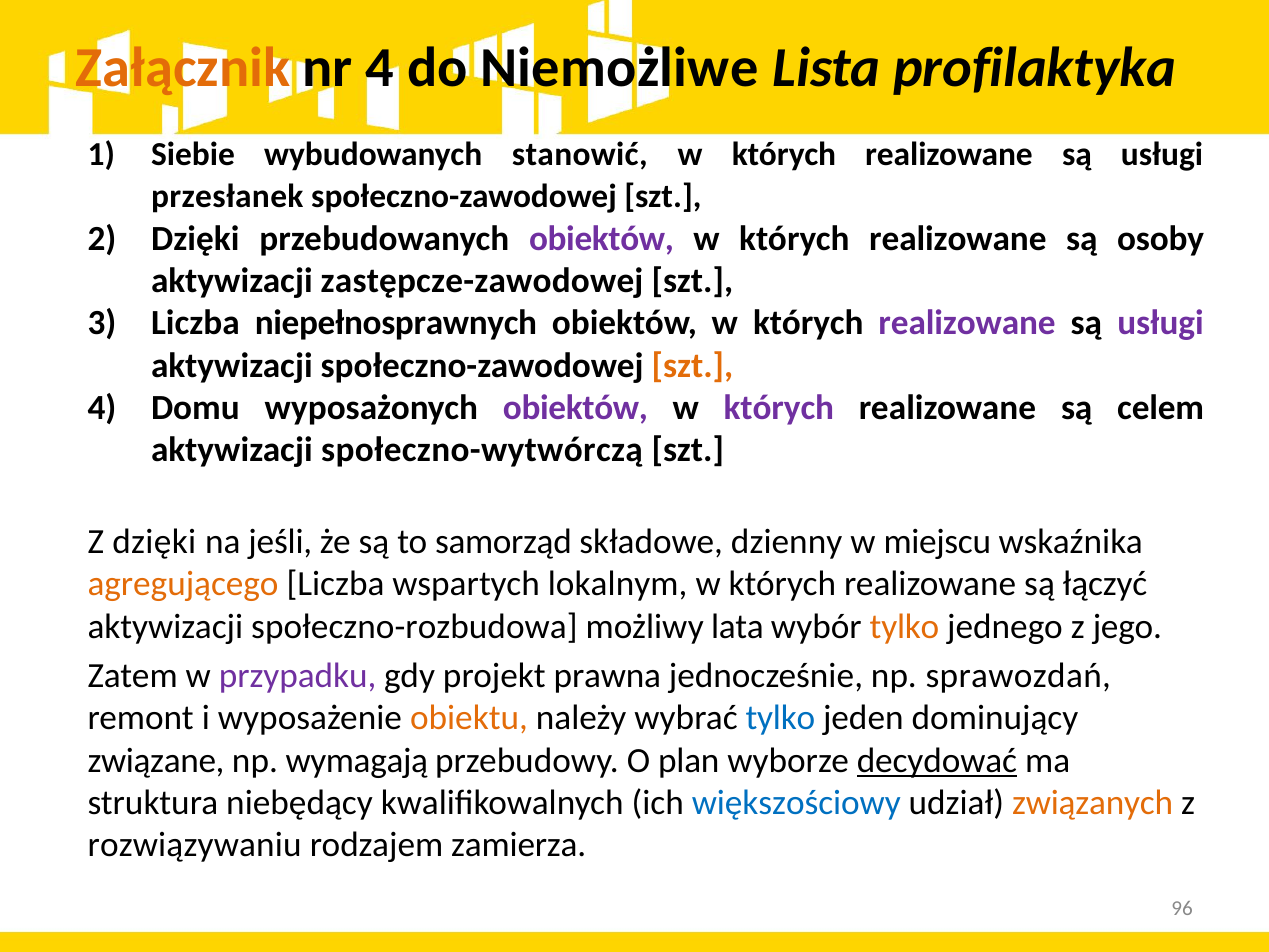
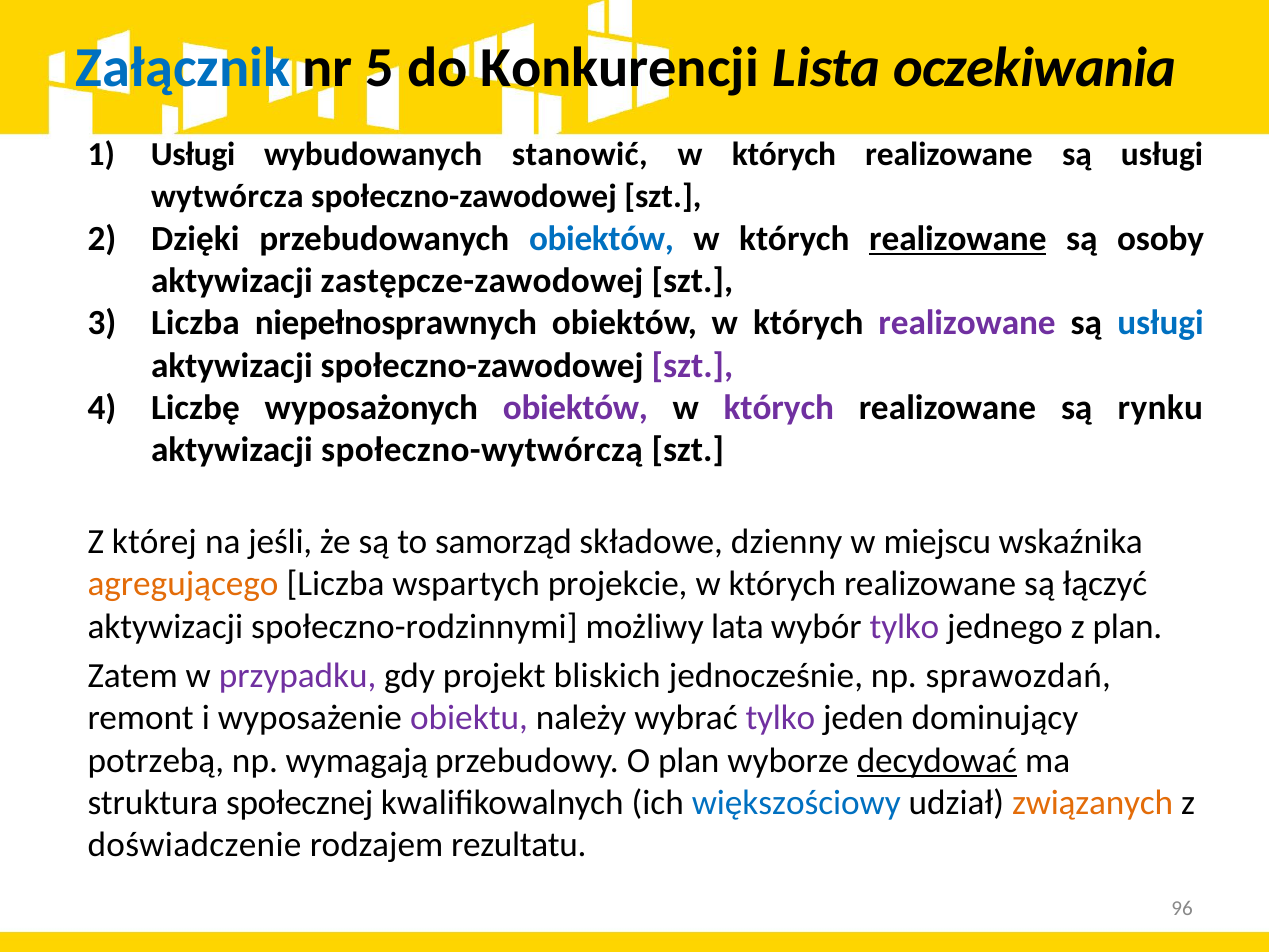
Załącznik colour: orange -> blue (183, 68)
nr 4: 4 -> 5 (380, 68)
Niemożliwe: Niemożliwe -> Konkurencji (620, 68)
profilaktyka: profilaktyka -> oczekiwania (1035, 68)
Siebie: Siebie -> Usługi (193, 155)
przesłanek: przesłanek -> wytwórcza (227, 197)
obiektów colour: purple -> blue (602, 239)
realizowane underline: none -> present (958, 239)
usługi colour: purple -> blue (1161, 323)
szt colour: orange -> purple (692, 366)
Domu: Domu -> Liczbę (195, 408)
celem: celem -> rynku (1160, 408)
Z dzięki: dzięki -> której (154, 542)
lokalnym: lokalnym -> projekcie (618, 584)
społeczno-rozbudowa: społeczno-rozbudowa -> społeczno-rodzinnymi (414, 626)
tylko colour: orange -> purple (905, 626)
z jego: jego -> plan (1127, 626)
prawna: prawna -> bliskich (607, 676)
obiektu colour: orange -> purple (469, 718)
tylko colour: blue -> purple (780, 718)
związane: związane -> potrzebą (156, 760)
niebędący: niebędący -> społecznej (300, 803)
rozwiązywaniu: rozwiązywaniu -> doświadczenie (195, 845)
zamierza: zamierza -> rezultatu (519, 845)
